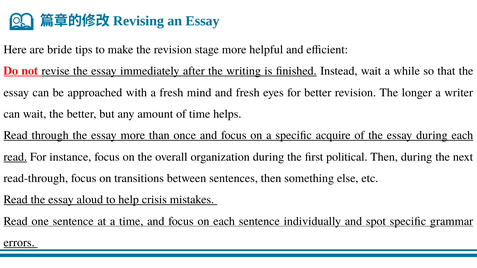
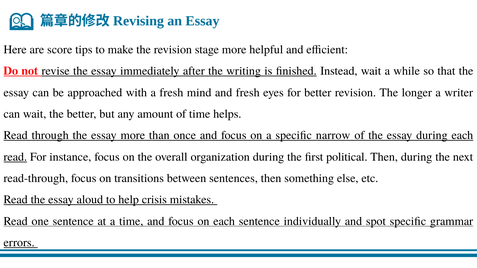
bride: bride -> score (60, 50)
acquire: acquire -> narrow (333, 135)
